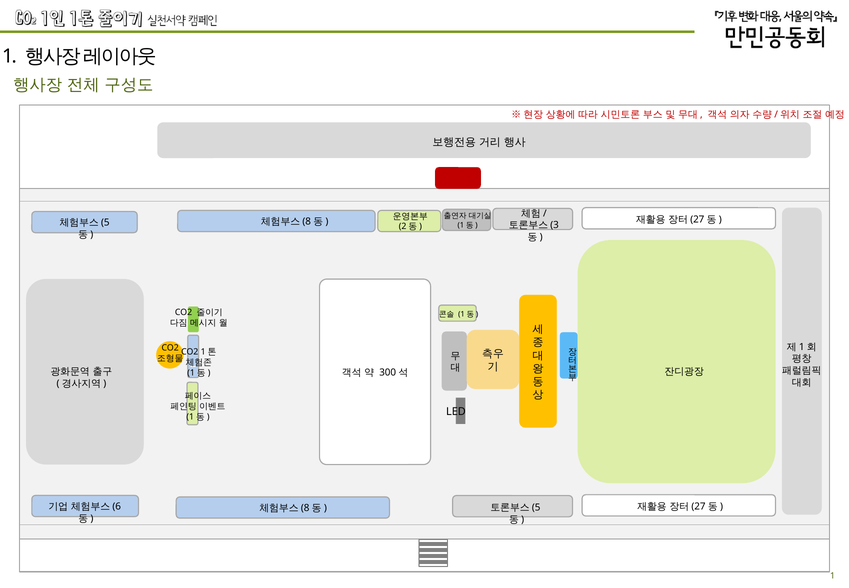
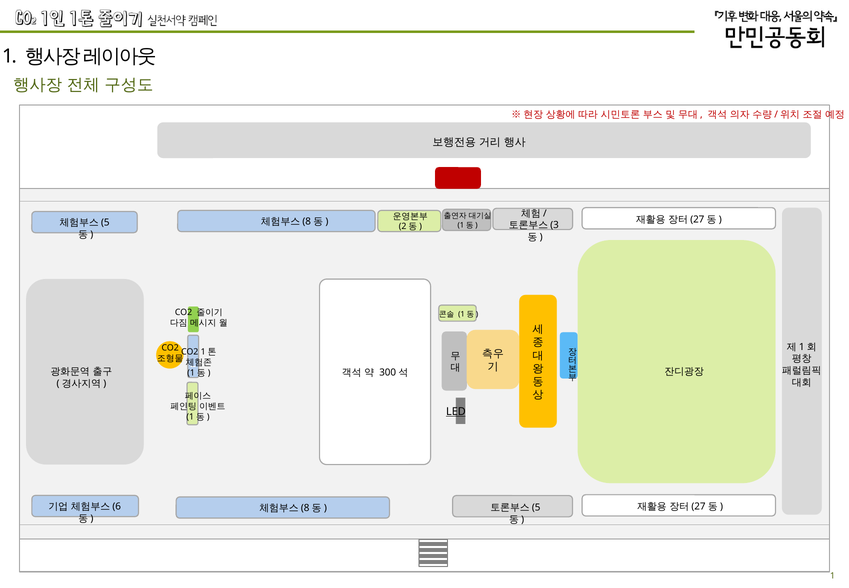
LED underline: none -> present (456, 411)
